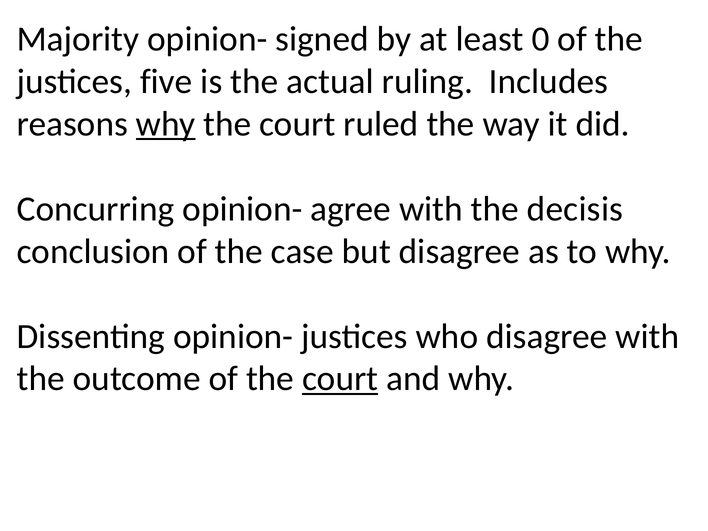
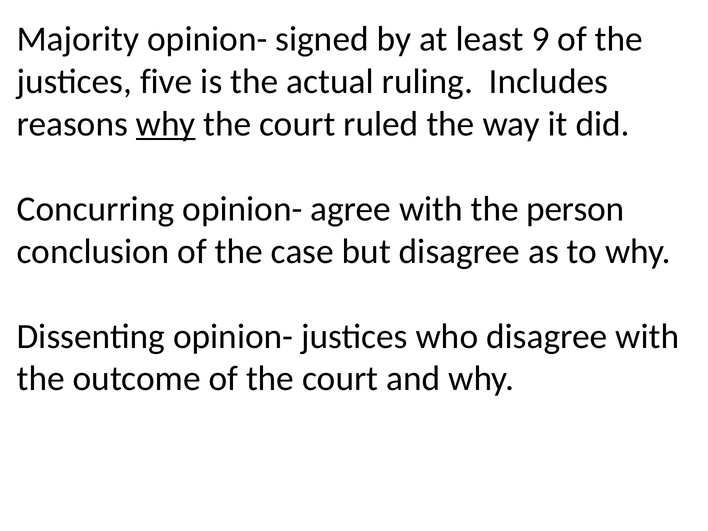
0: 0 -> 9 (540, 39)
decisis: decisis -> person (575, 209)
court underline: present -> none (340, 379)
